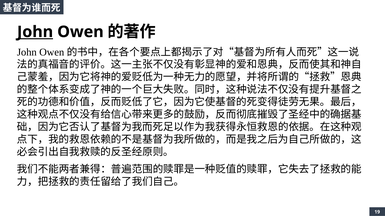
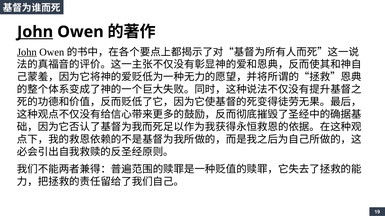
John underline: none -> present (27, 52)
